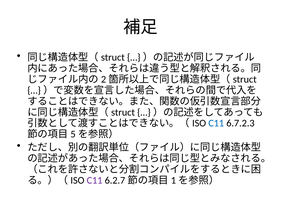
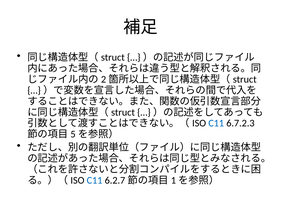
C11 colour: purple -> blue (95, 180)
